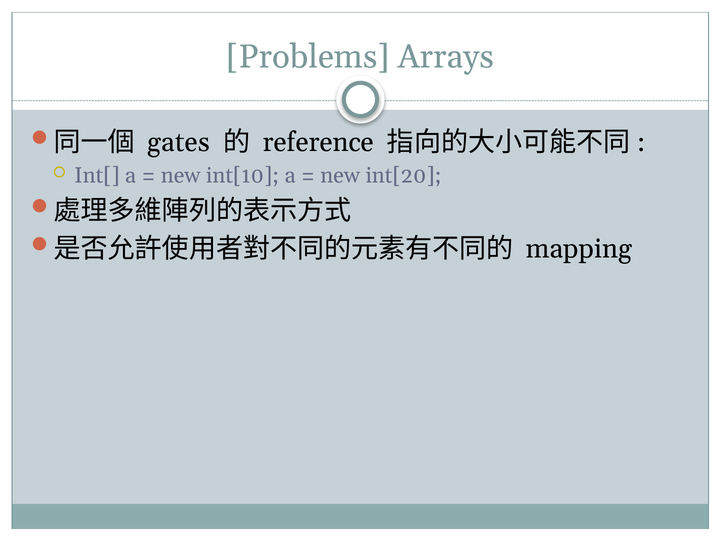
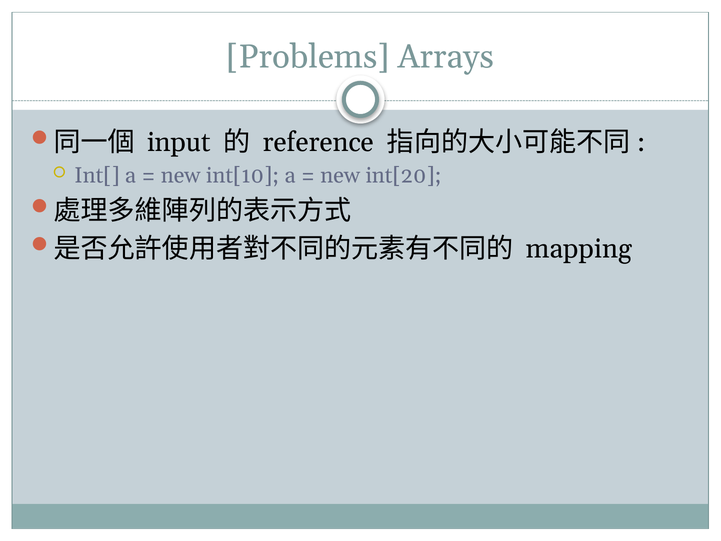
gates: gates -> input (179, 142)
